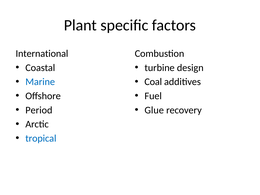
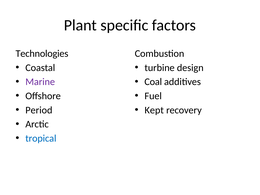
International: International -> Technologies (42, 54)
Marine colour: blue -> purple (40, 82)
Glue: Glue -> Kept (154, 110)
